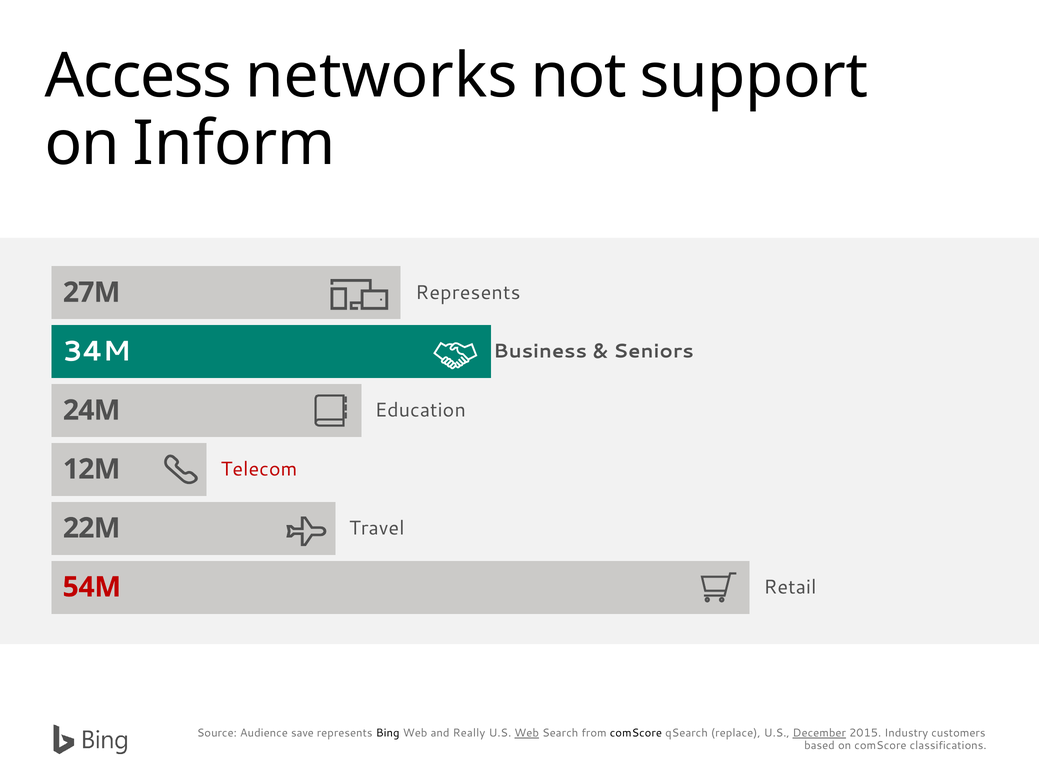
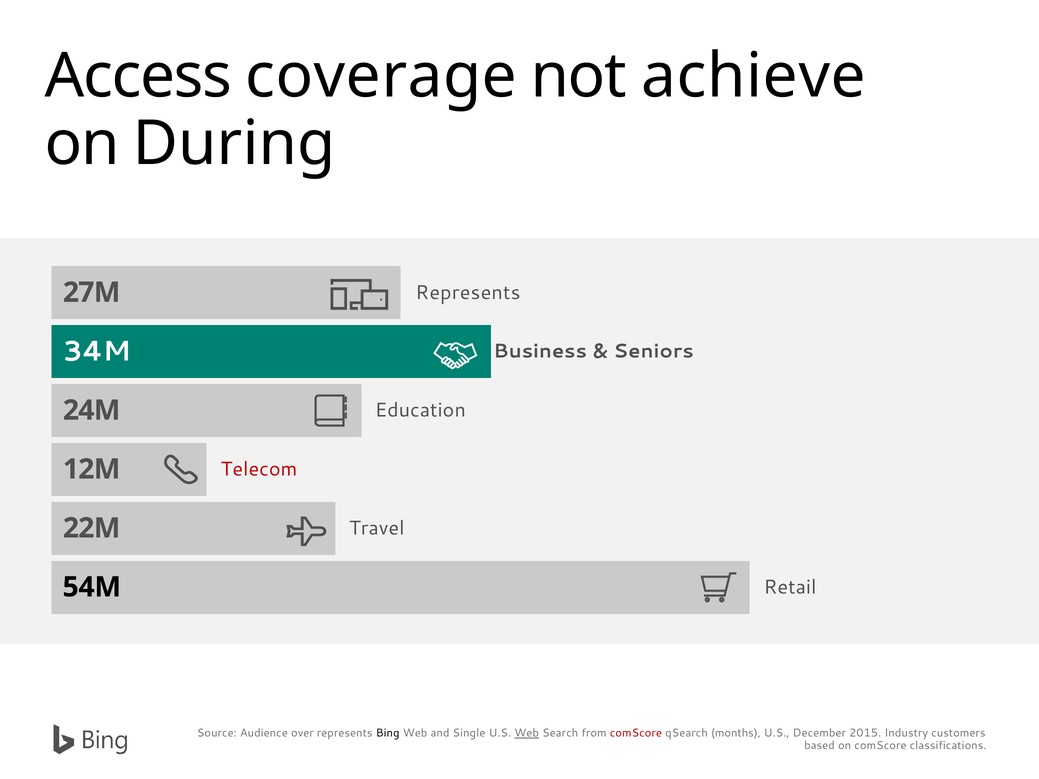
networks: networks -> coverage (381, 76)
support: support -> achieve (753, 76)
Inform: Inform -> During (234, 144)
54M colour: red -> black (92, 587)
save: save -> over (302, 733)
Really: Really -> Single (469, 733)
comScore colour: black -> red (636, 733)
replace: replace -> months (736, 733)
December underline: present -> none (819, 733)
